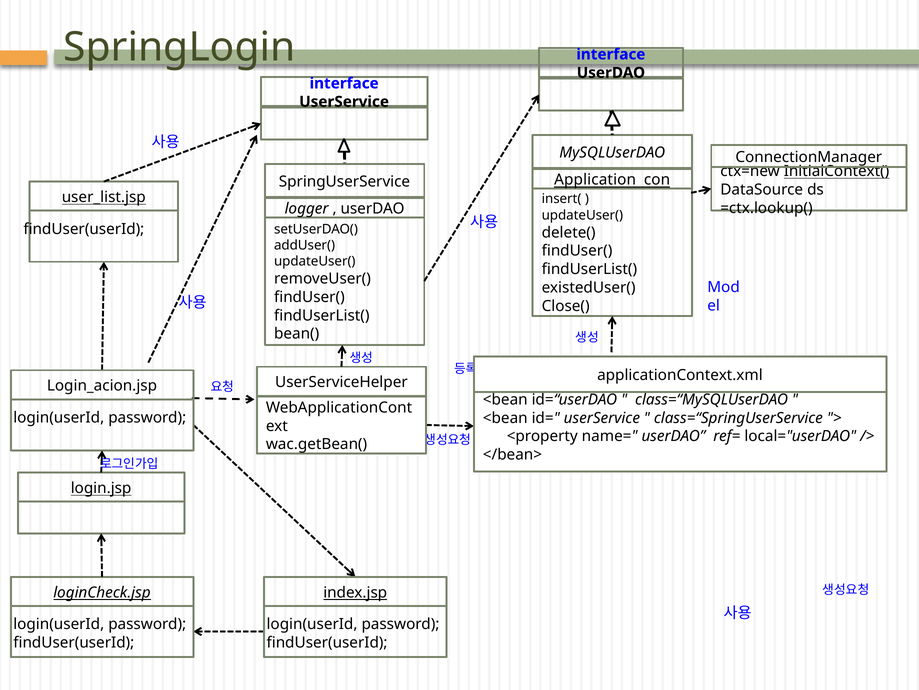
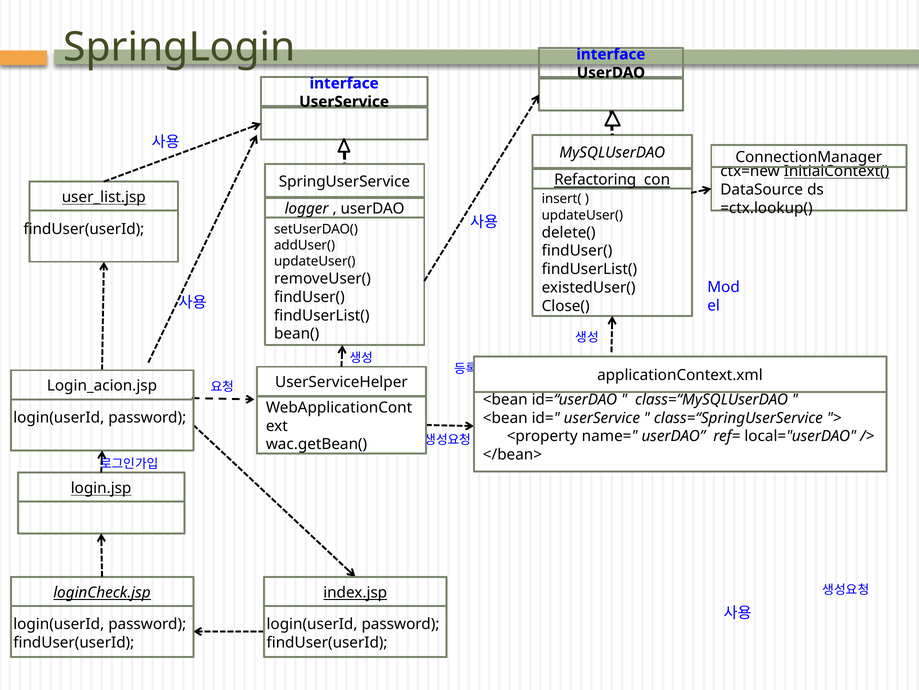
Application: Application -> Refactoring (595, 180)
